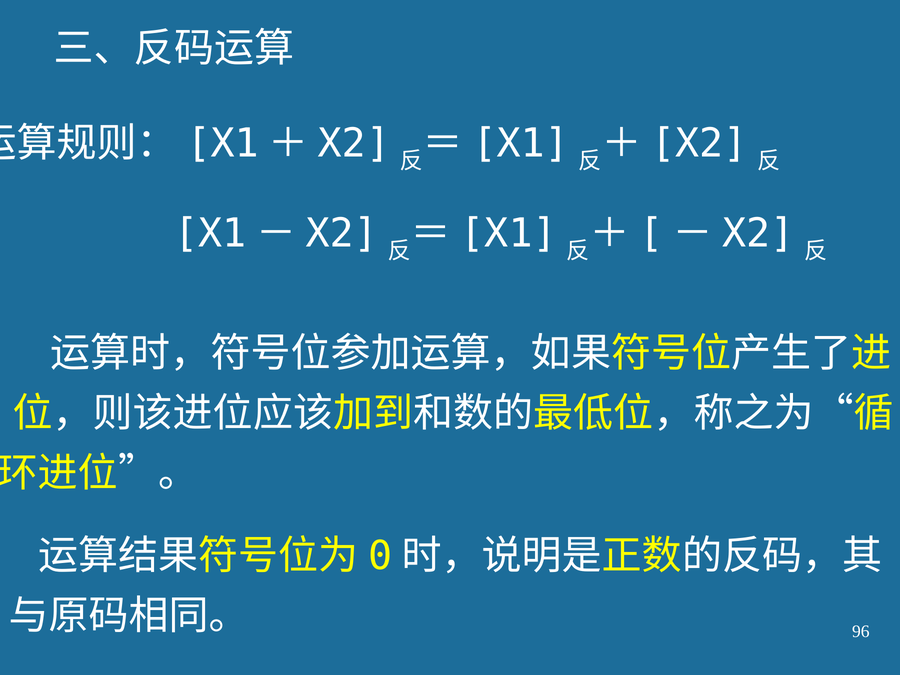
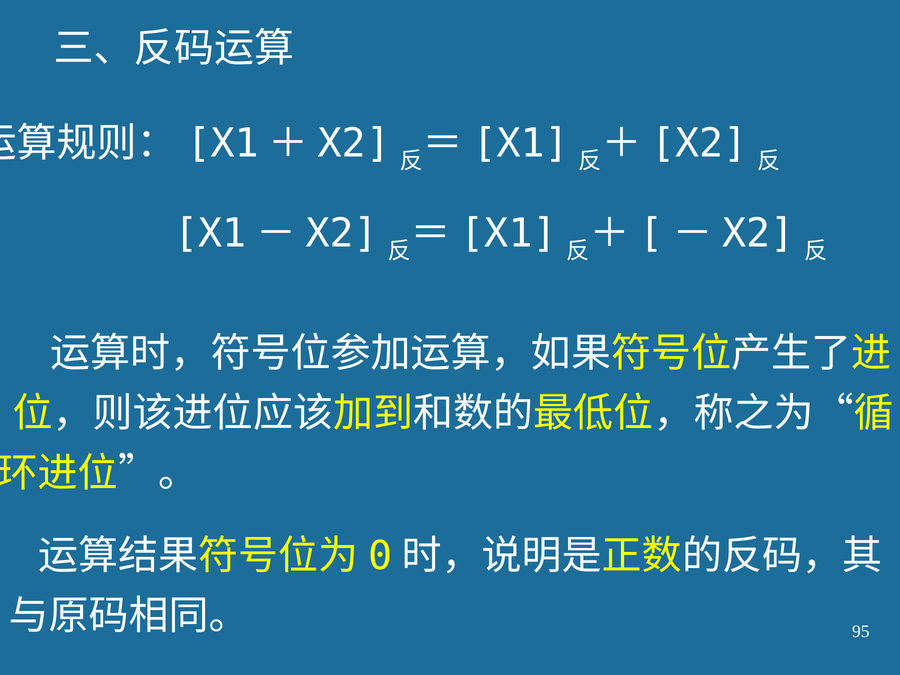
96: 96 -> 95 (861, 631)
